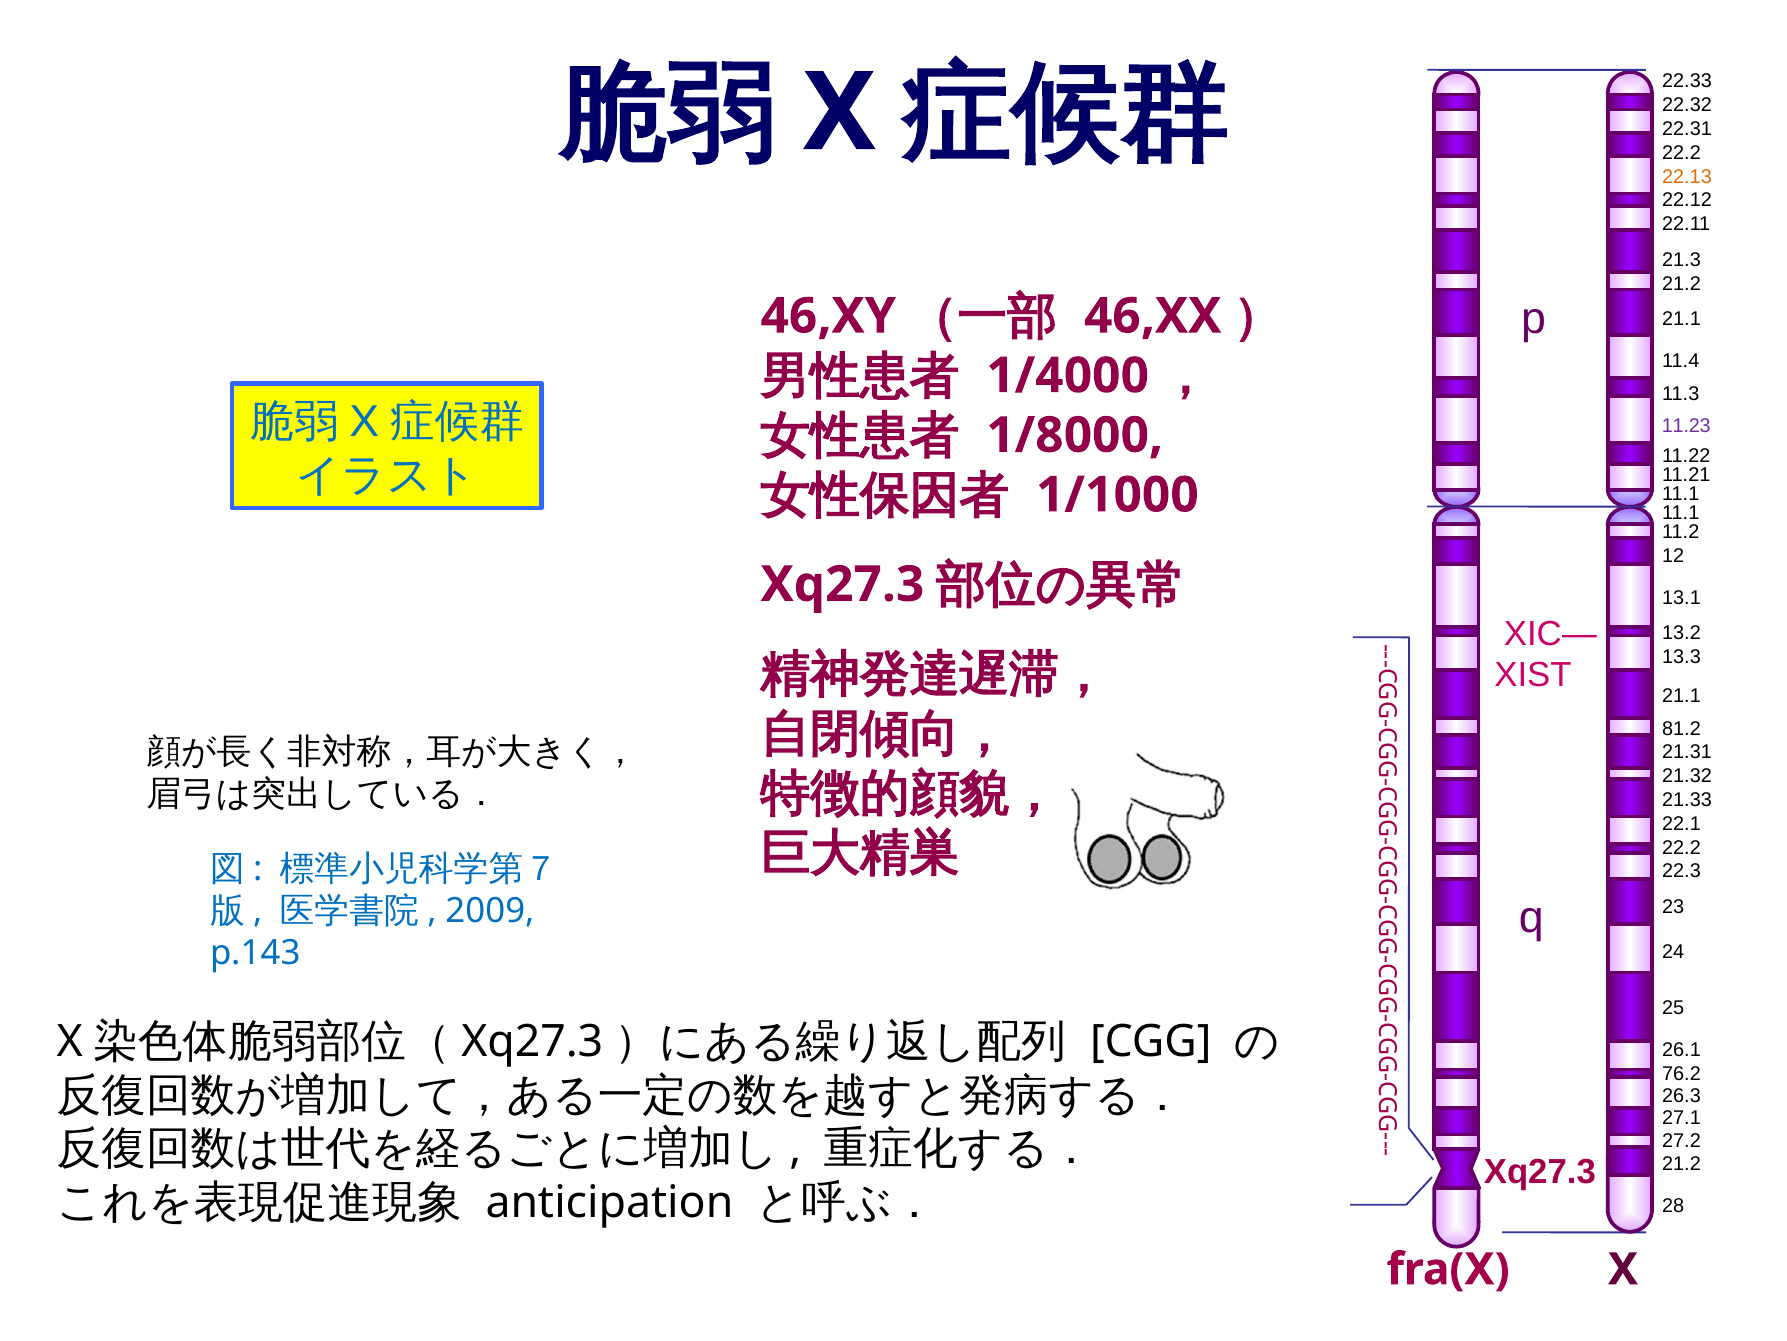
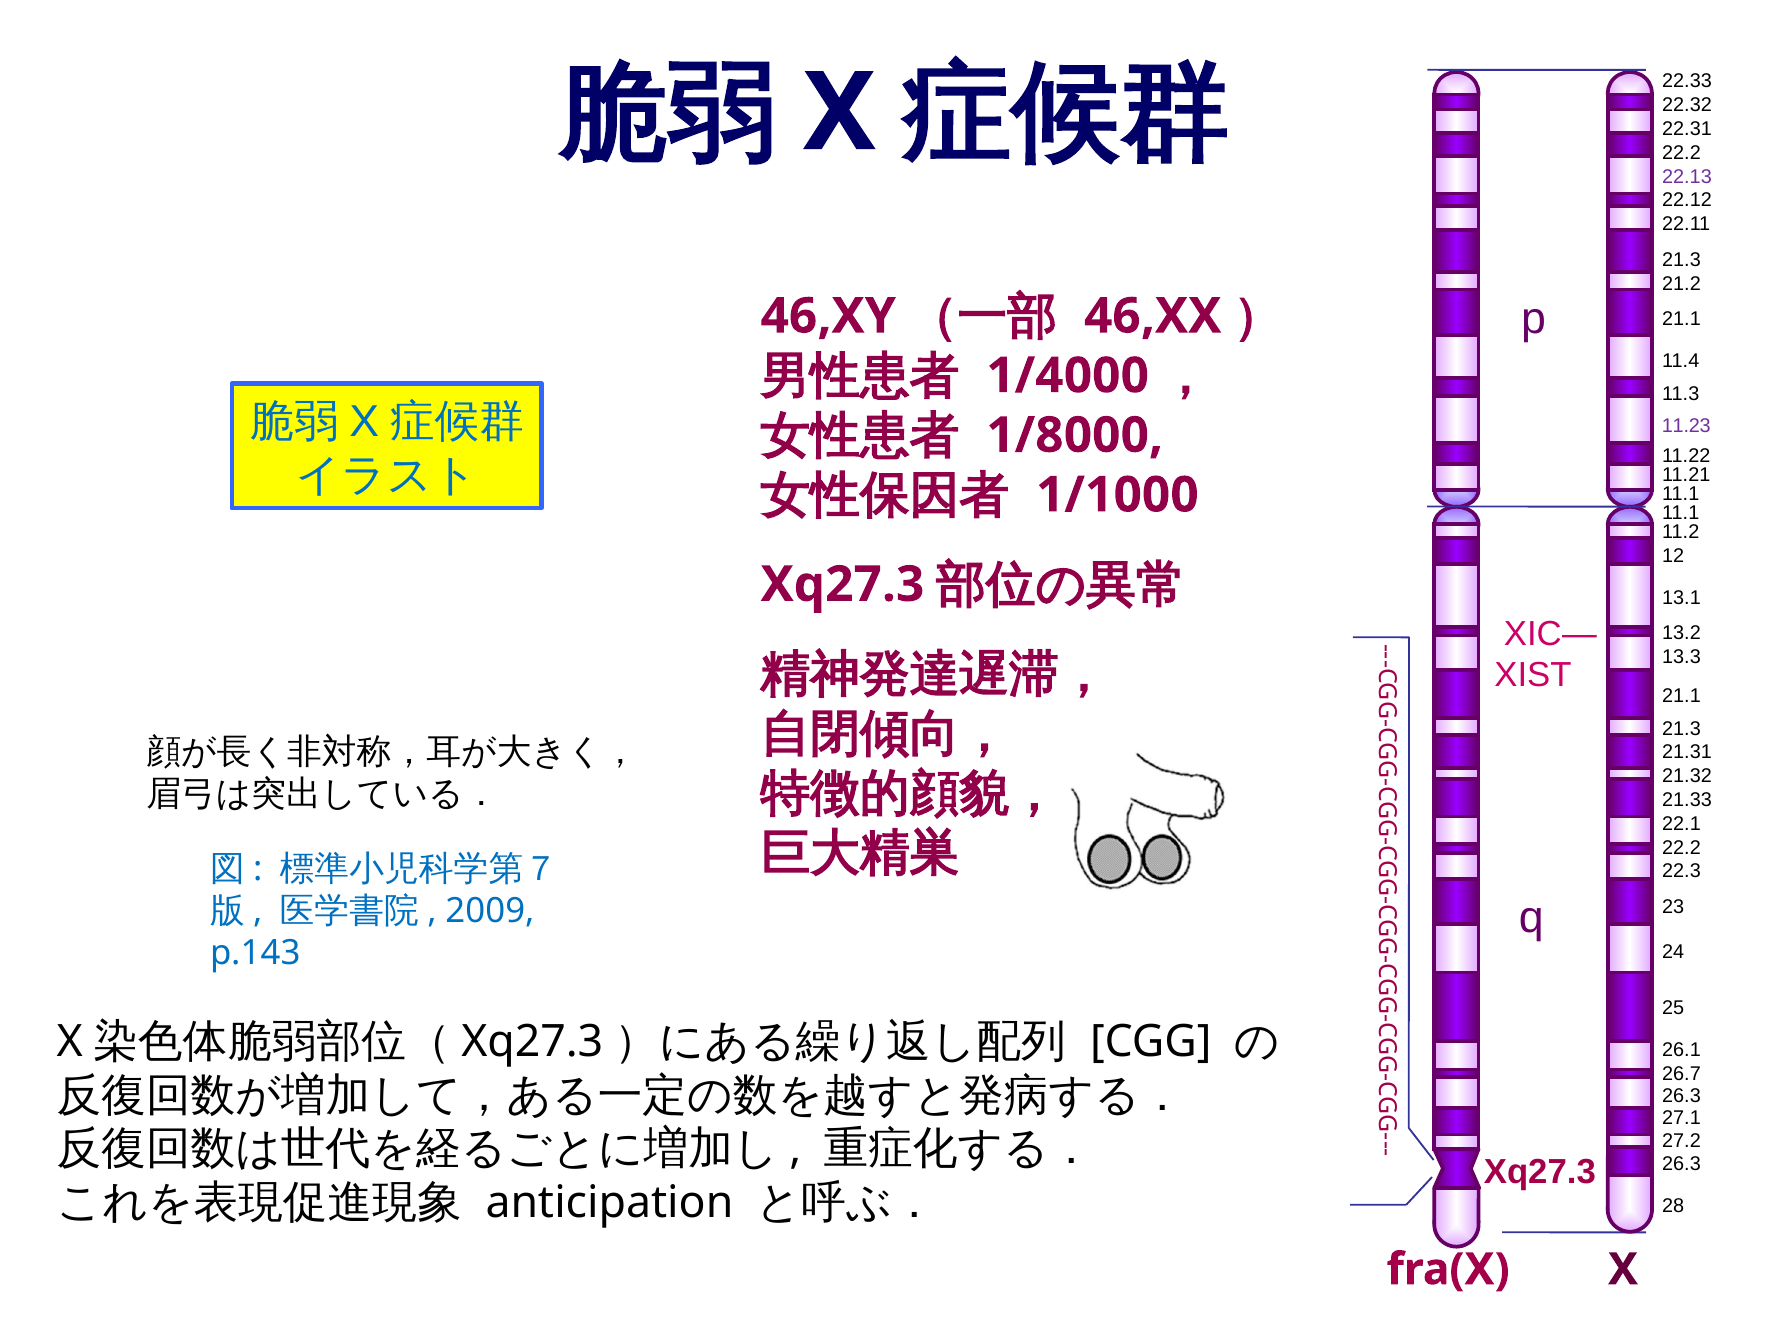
22.13 colour: orange -> purple (1687, 176)
81.2: 81.2 -> 21.3 (1681, 728)
76.2: 76.2 -> 26.7 (1681, 1073)
21.2: 21.2 -> 26.3 (1681, 1163)
